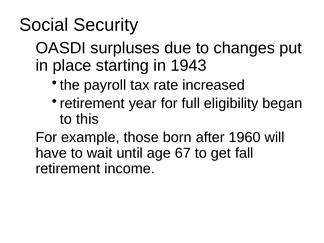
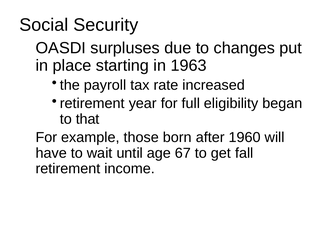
1943: 1943 -> 1963 (189, 66)
this: this -> that (88, 119)
